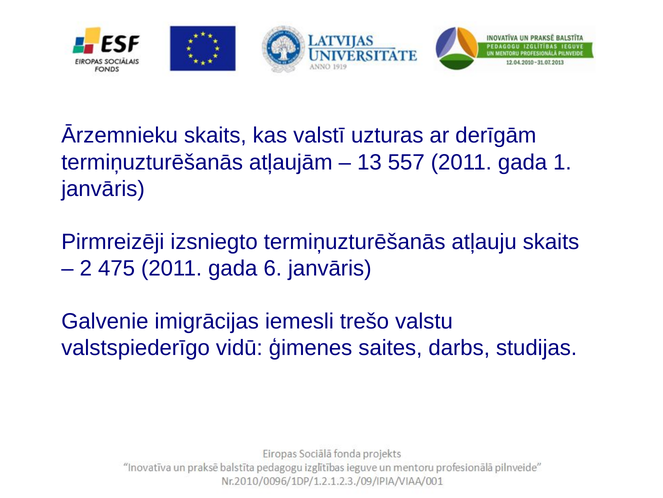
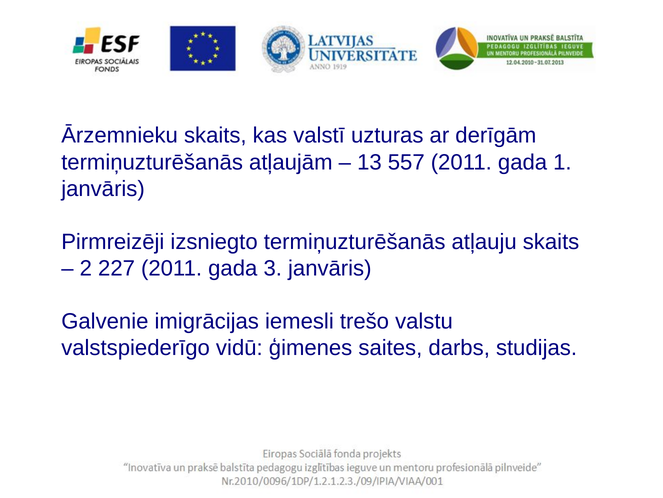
475: 475 -> 227 (117, 268)
6: 6 -> 3 (273, 268)
